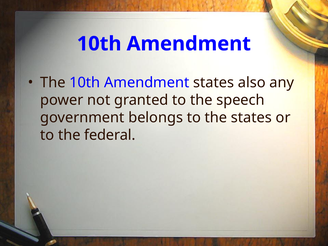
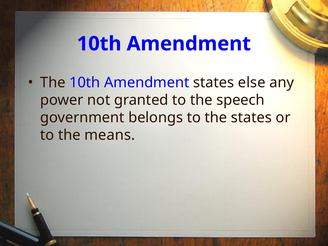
also: also -> else (252, 82)
federal: federal -> means (110, 135)
